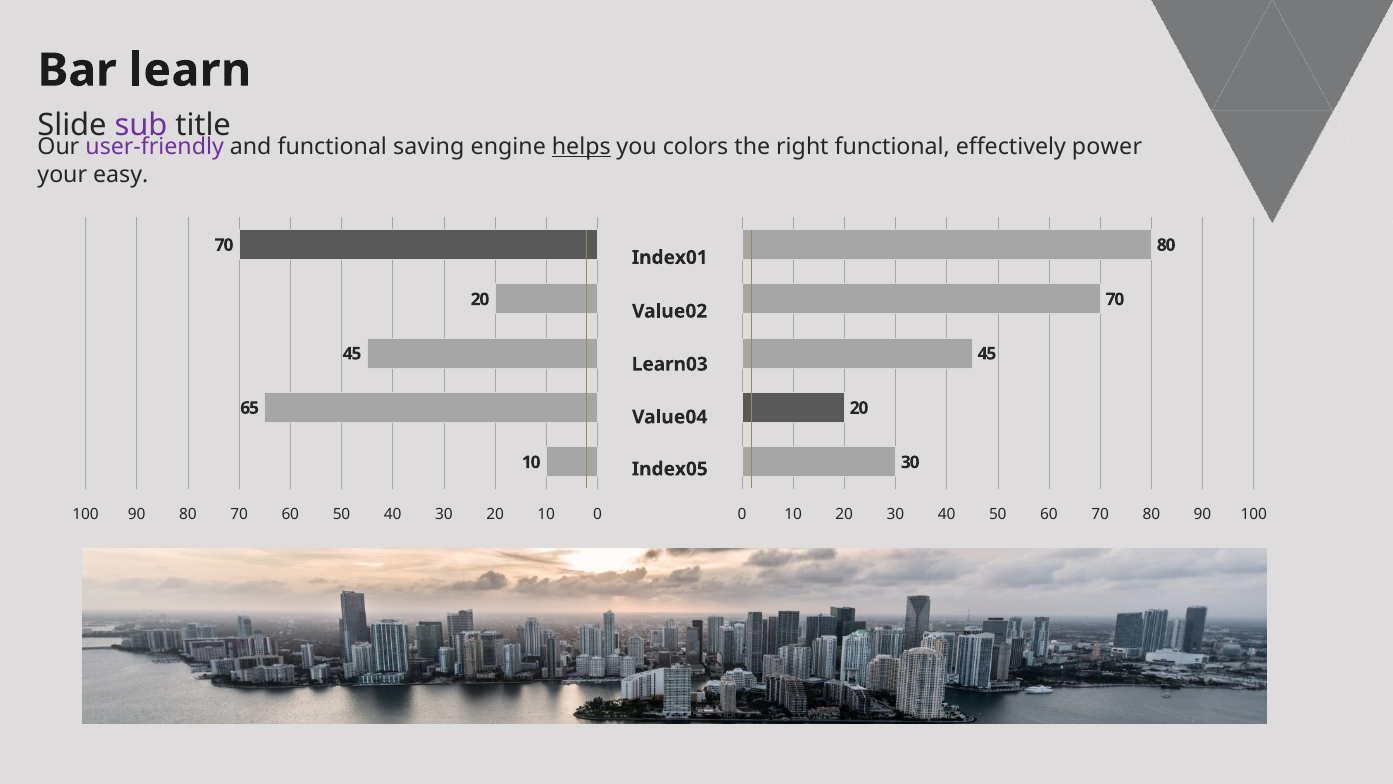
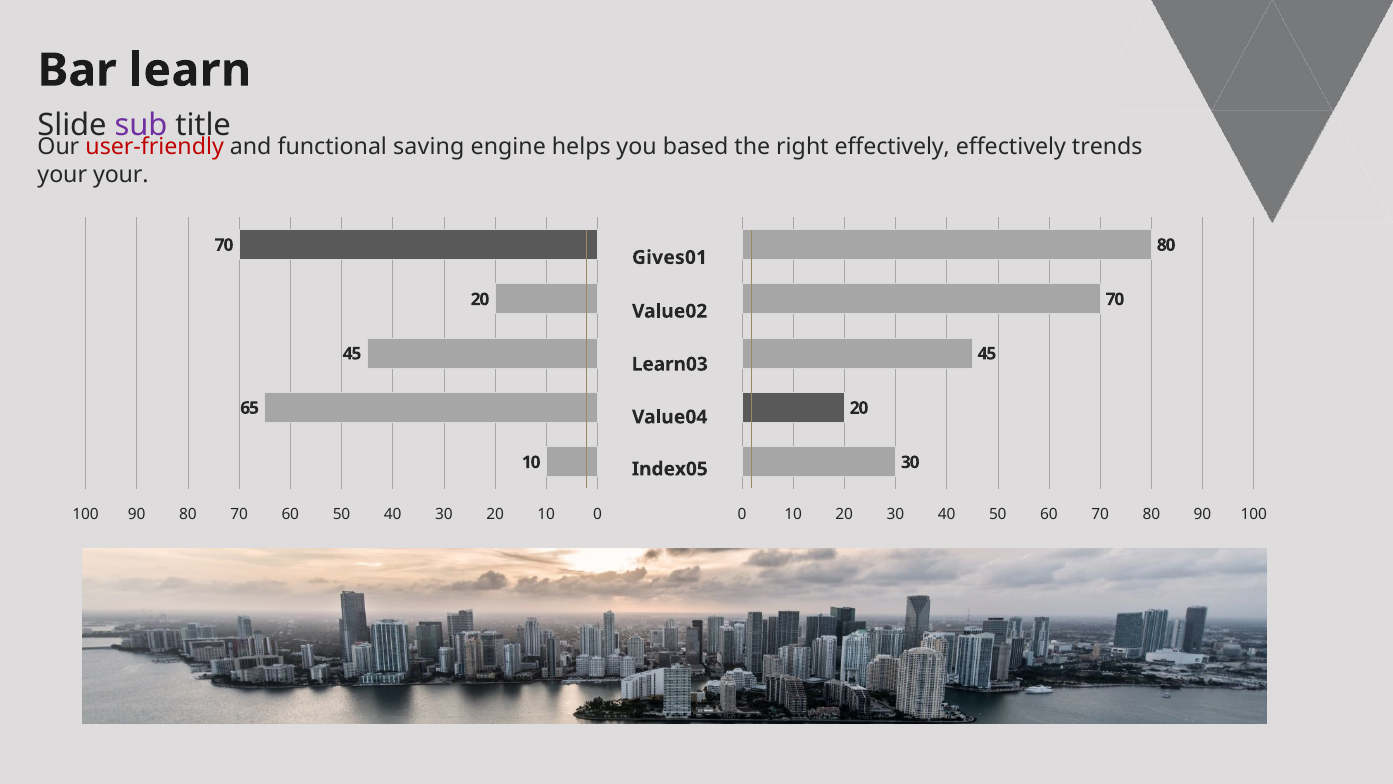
user-friendly colour: purple -> red (155, 147)
helps underline: present -> none (581, 147)
colors: colors -> based (696, 147)
right functional: functional -> effectively (892, 147)
power: power -> trends (1107, 147)
your easy: easy -> your (121, 174)
Index01: Index01 -> Gives01 (670, 257)
